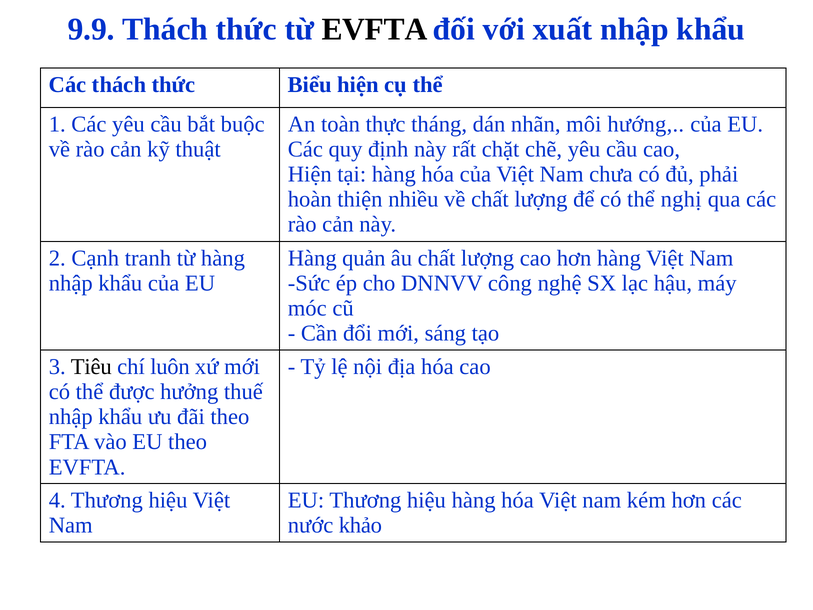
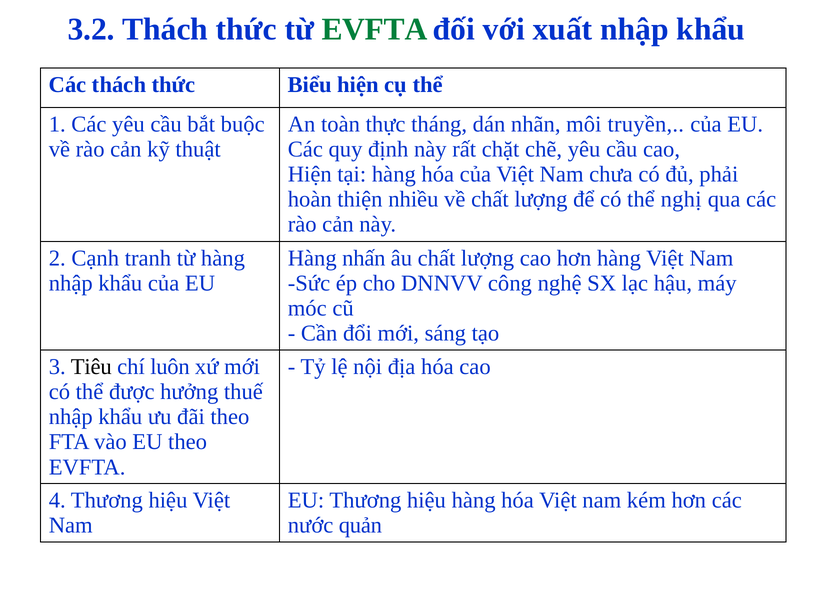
9.9: 9.9 -> 3.2 (91, 29)
EVFTA colour: black -> green (375, 29)
hướng: hướng -> truyền (646, 124)
quản: quản -> nhấn (364, 258)
khảo: khảo -> quản (360, 525)
